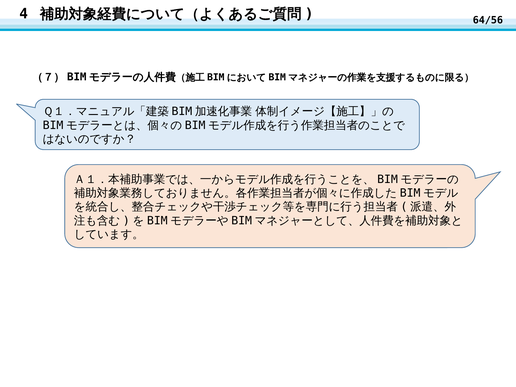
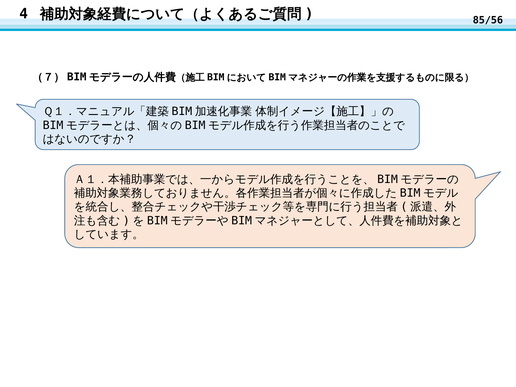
64/56: 64/56 -> 85/56 (488, 20)
